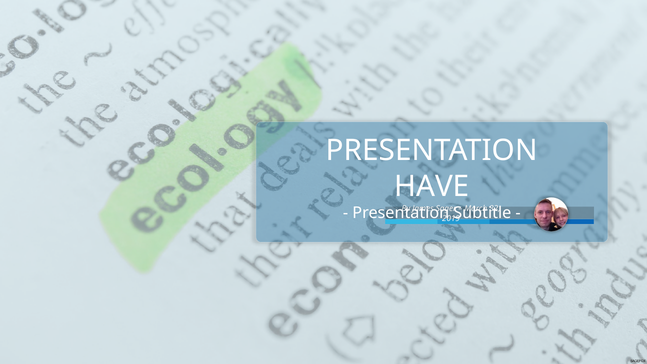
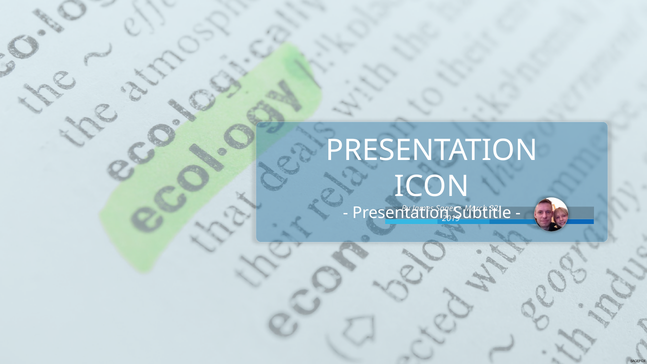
HAVE: HAVE -> ICON (432, 186)
